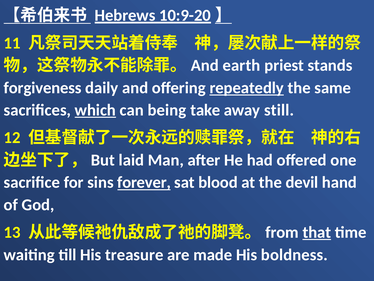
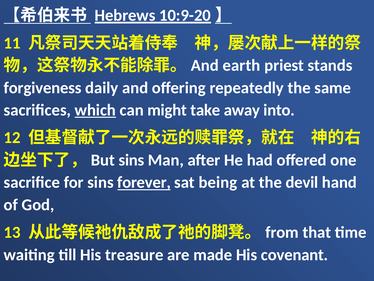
repeatedly underline: present -> none (247, 88)
being: being -> might (167, 110)
still: still -> into (279, 110)
laid: laid -> sins (131, 160)
blood: blood -> being (218, 182)
that underline: present -> none (317, 232)
boldness: boldness -> covenant (295, 254)
